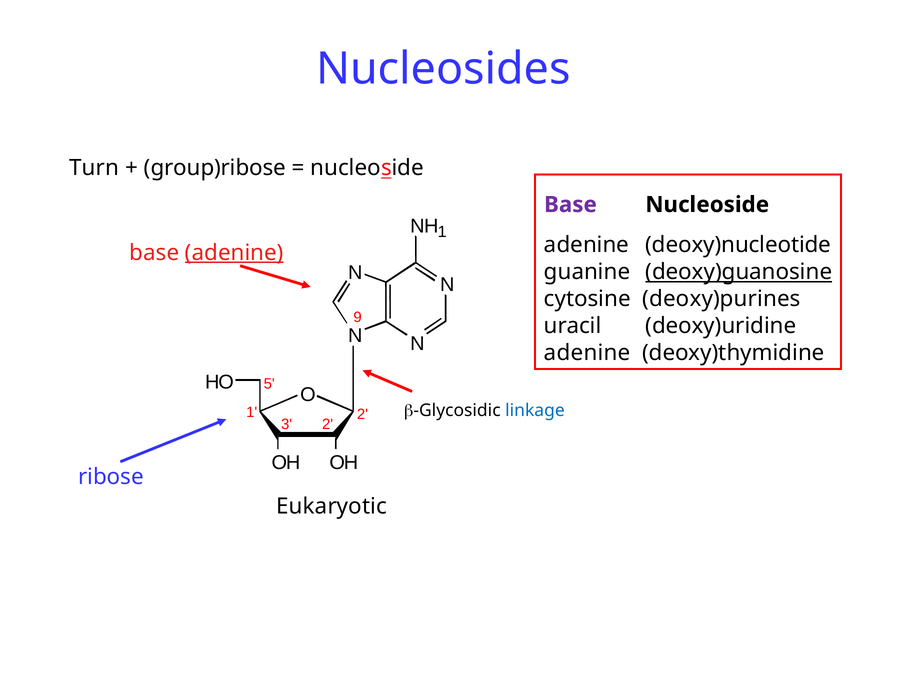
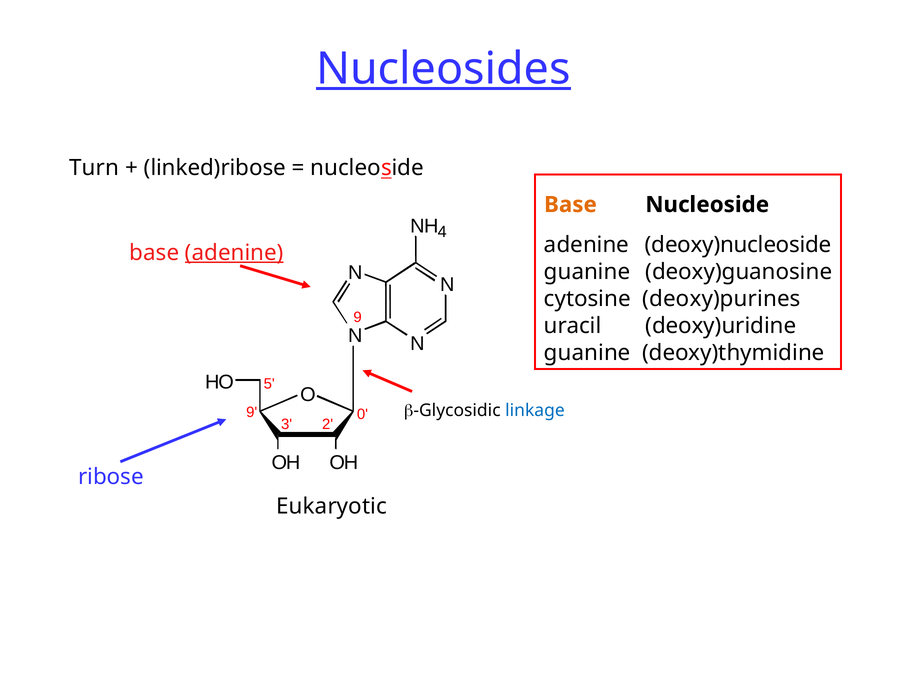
Nucleosides underline: none -> present (443, 69)
group)ribose: group)ribose -> linked)ribose (215, 168)
Base colour: purple -> orange (570, 205)
1: 1 -> 4 (442, 232)
deoxy)nucleotide: deoxy)nucleotide -> deoxy)nucleoside (738, 245)
deoxy)guanosine underline: present -> none (739, 272)
adenine: adenine -> guanine (587, 353)
1: 1 -> 9 (252, 412)
2: 2 -> 0 (362, 414)
